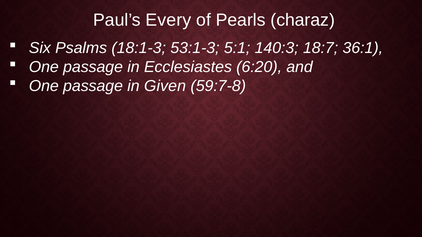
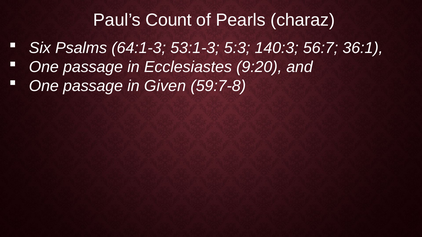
Every: Every -> Count (169, 20)
18:1-3: 18:1-3 -> 64:1-3 (139, 48)
5:1: 5:1 -> 5:3 (237, 48)
18:7: 18:7 -> 56:7 (321, 48)
6:20: 6:20 -> 9:20 (259, 67)
